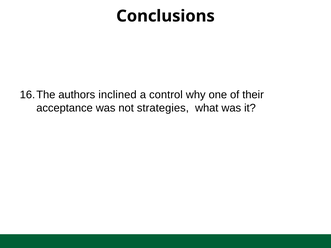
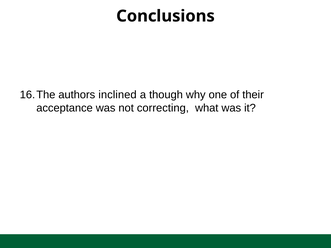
control: control -> though (166, 95)
strategies: strategies -> correcting (163, 108)
